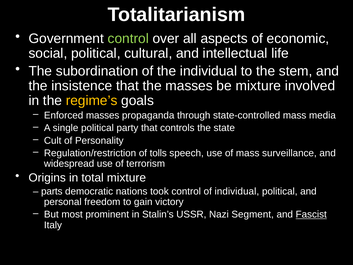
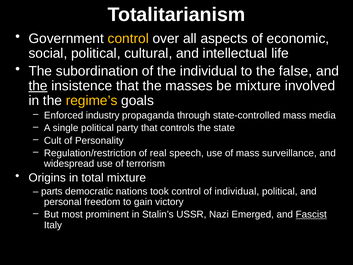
control colour: light green -> yellow (128, 39)
stem: stem -> false (296, 71)
the underline: none -> present (38, 86)
Enforced masses: masses -> industry (103, 115)
tolls: tolls -> real (158, 153)
Segment: Segment -> Emerged (253, 214)
